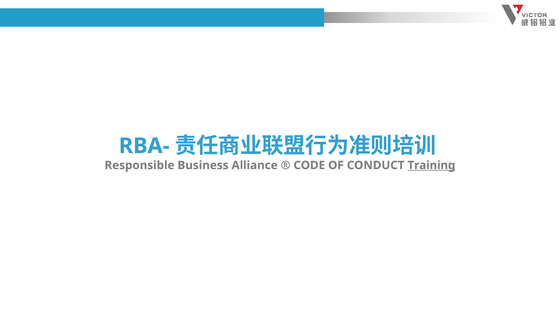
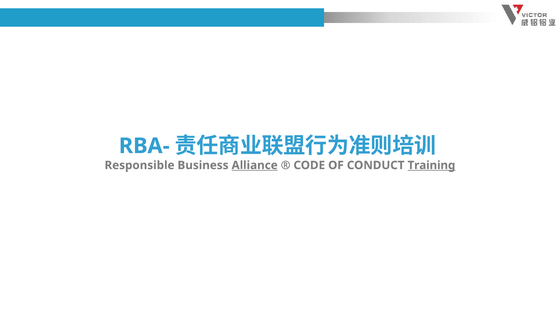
Alliance underline: none -> present (255, 165)
